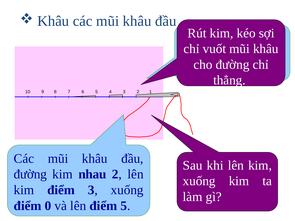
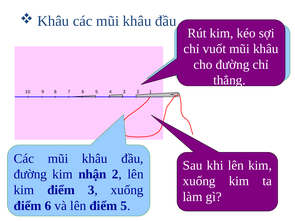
nhau: nhau -> nhận (92, 174)
điểm 0: 0 -> 6 (48, 206)
